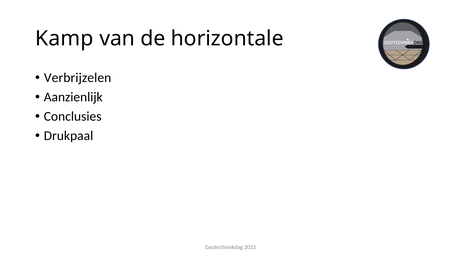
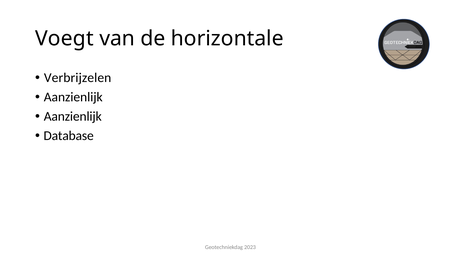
Kamp: Kamp -> Voegt (64, 39)
Conclusies: Conclusies -> Aanzienlijk (73, 117)
Drukpaal: Drukpaal -> Database (69, 136)
